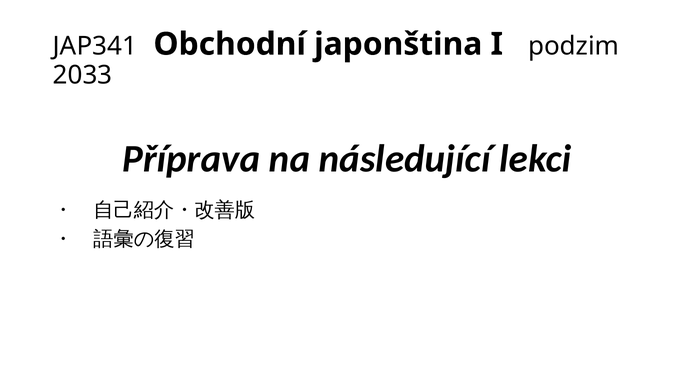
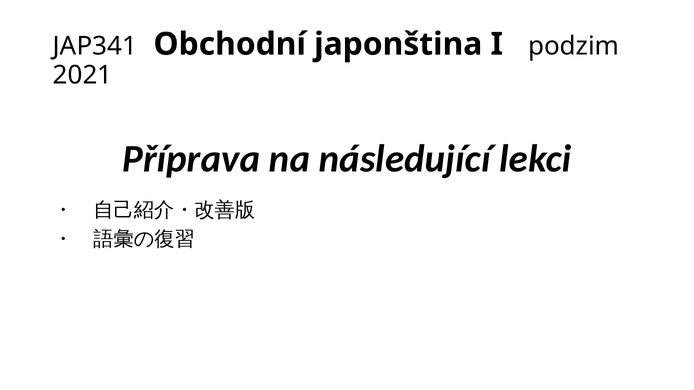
2033: 2033 -> 2021 (83, 75)
